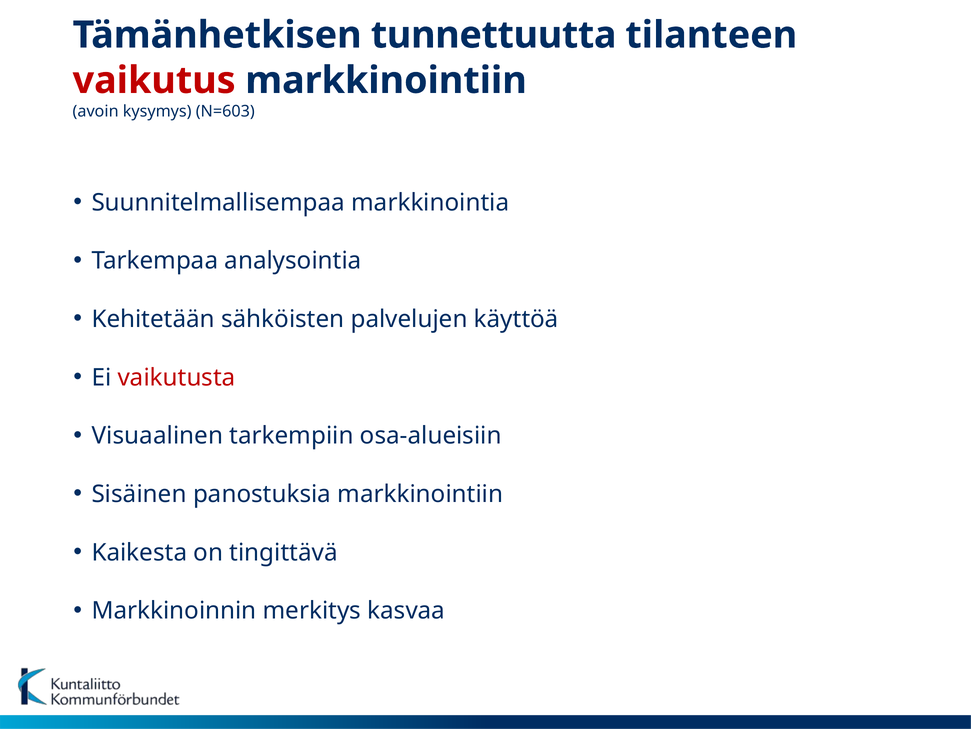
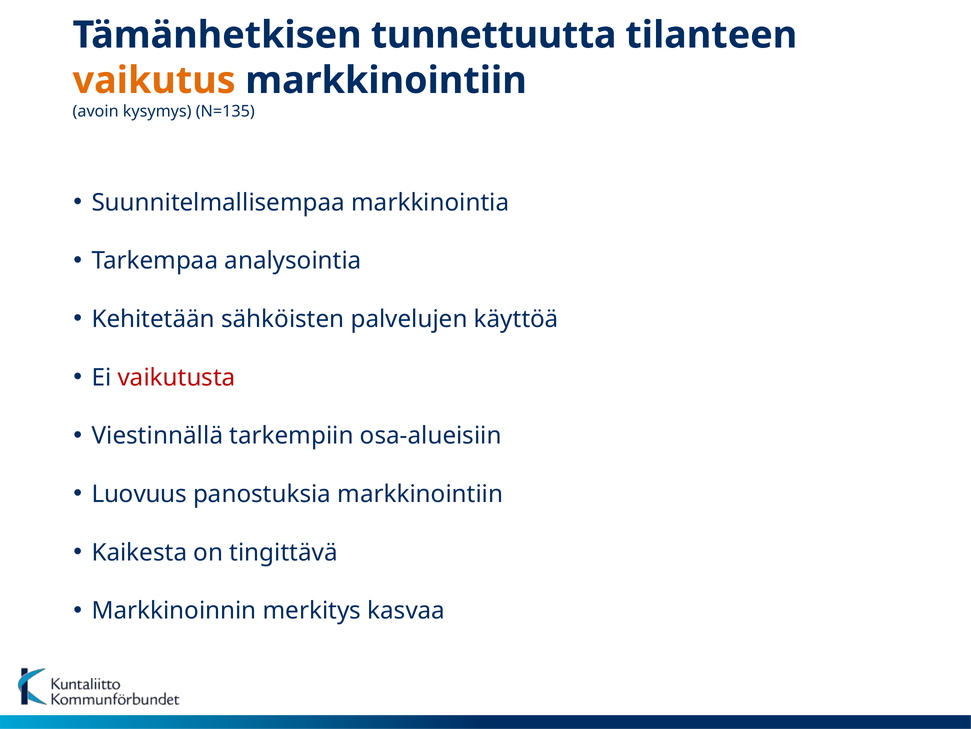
vaikutus colour: red -> orange (154, 80)
N=603: N=603 -> N=135 (225, 111)
Visuaalinen: Visuaalinen -> Viestinnällä (157, 435)
Sisäinen: Sisäinen -> Luovuus (139, 494)
